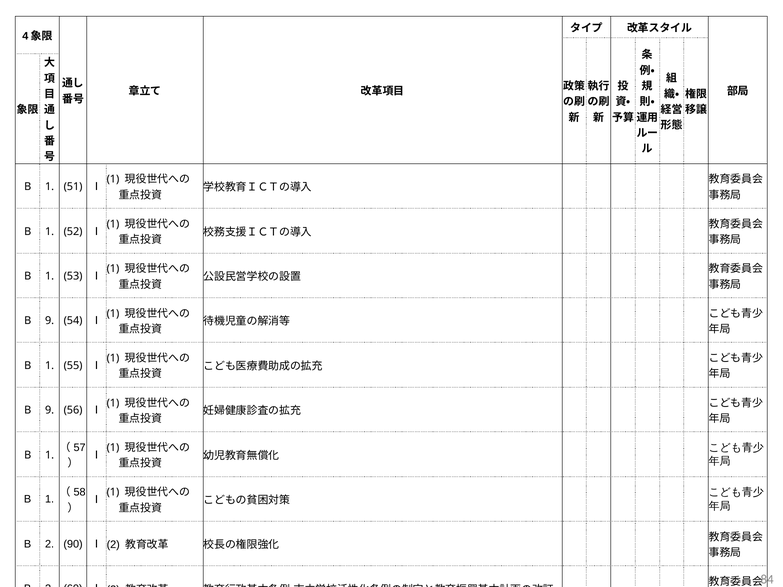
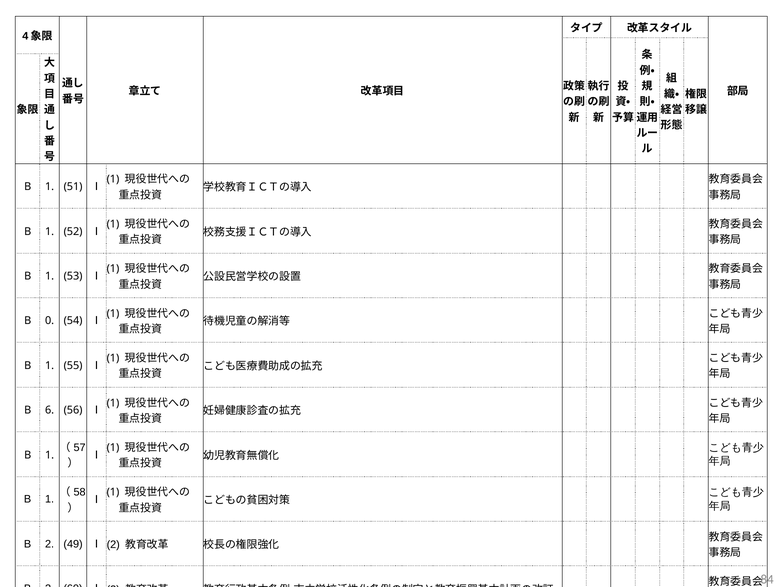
9: 9 -> 0 (50, 321)
9: 9 -> 6 (50, 411)
90: 90 -> 49 (73, 544)
